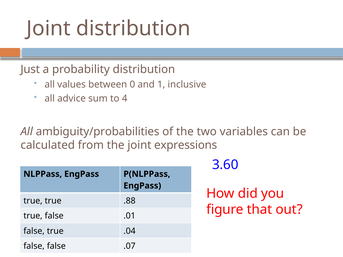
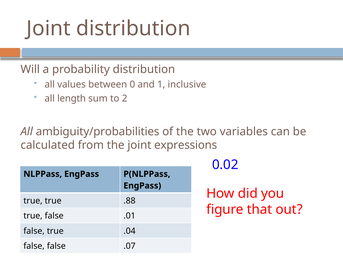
Just: Just -> Will (30, 69)
advice: advice -> length (72, 99)
4: 4 -> 2 (125, 99)
3.60: 3.60 -> 0.02 (225, 165)
